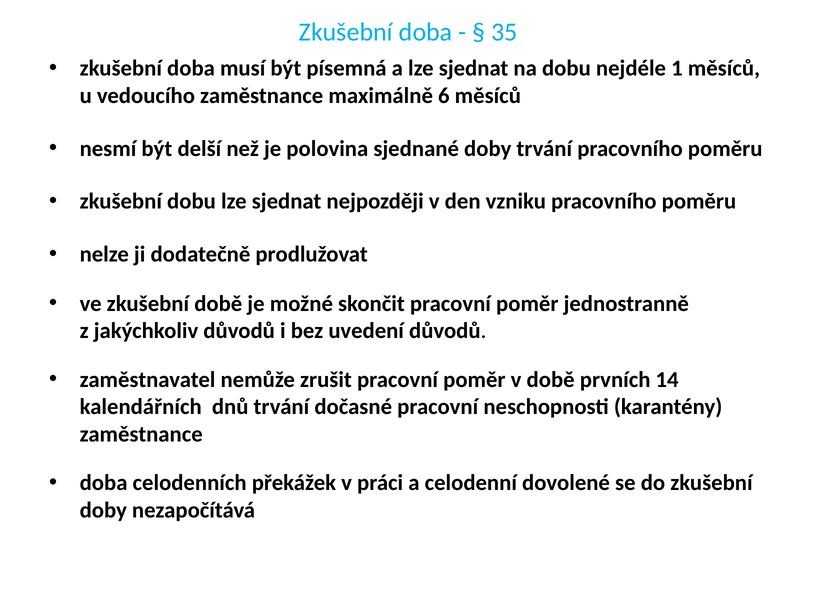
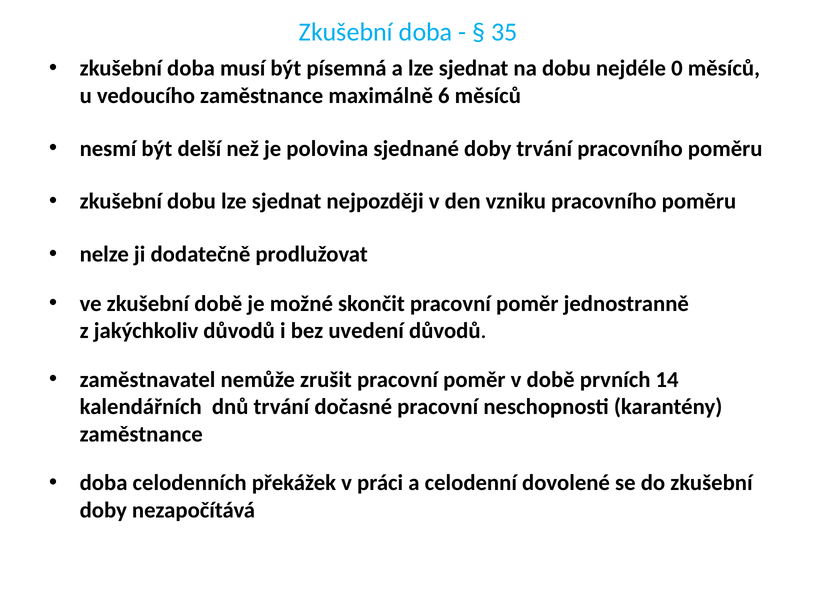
1: 1 -> 0 (677, 68)
